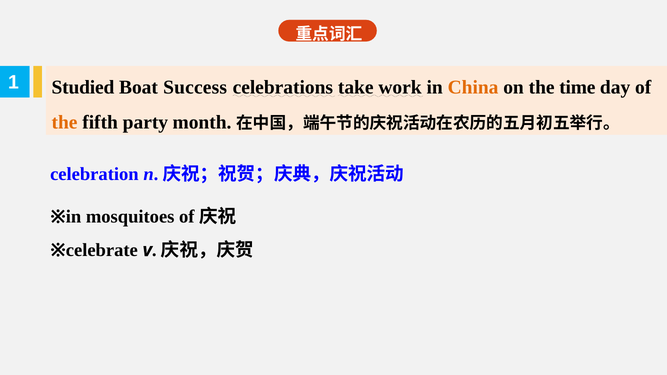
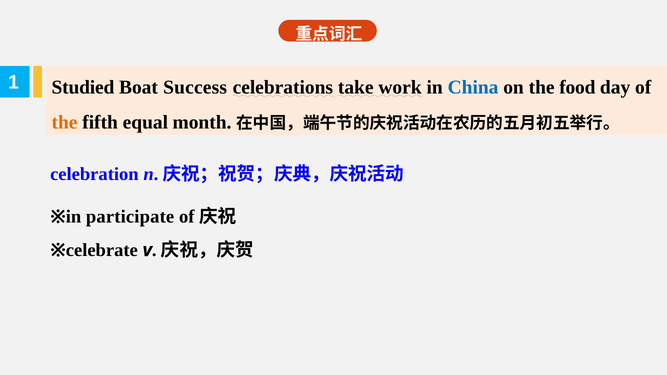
China colour: orange -> blue (473, 87)
time: time -> food (577, 87)
party: party -> equal (145, 122)
mosquitoes: mosquitoes -> participate (130, 217)
